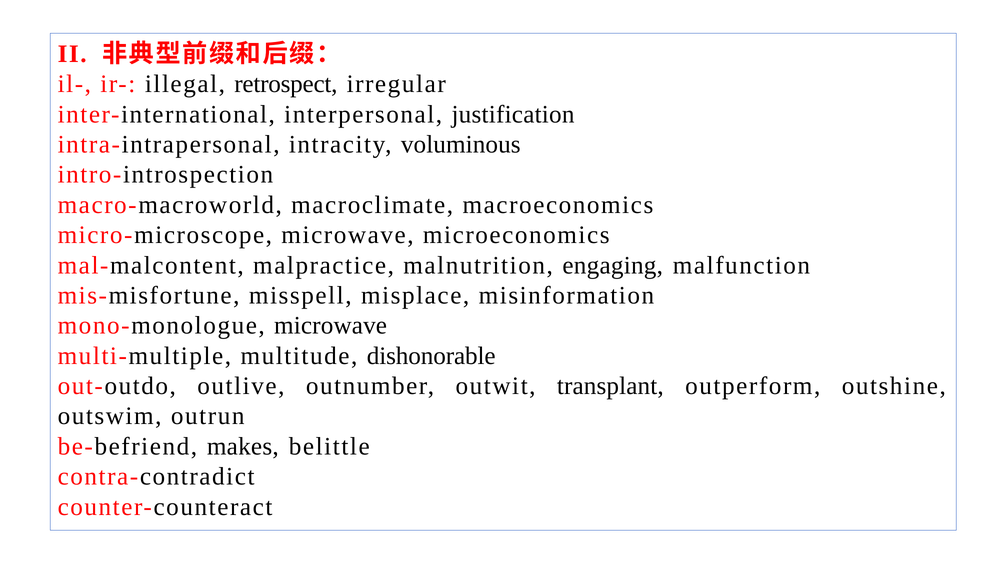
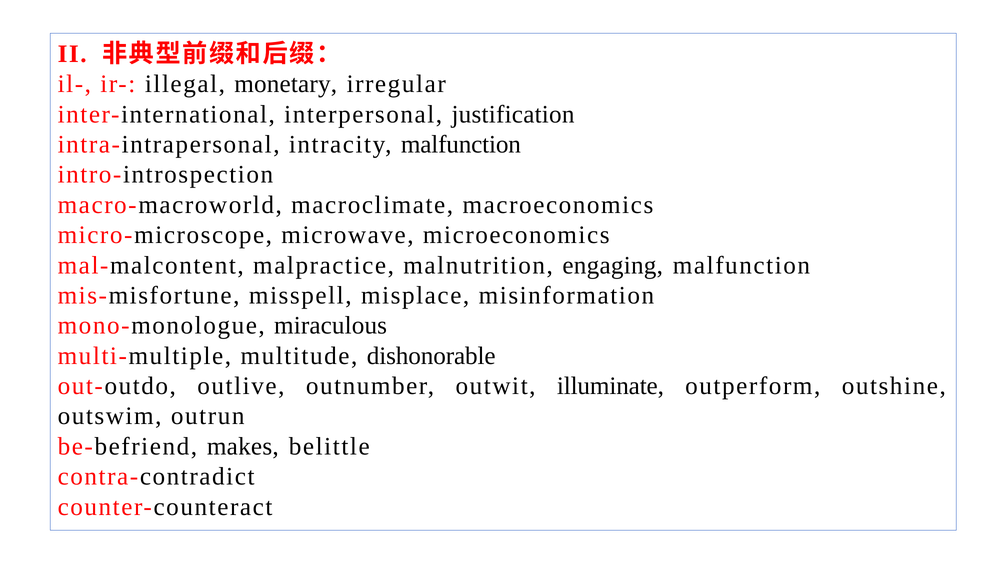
retrospect: retrospect -> monetary (286, 84)
intracity voluminous: voluminous -> malfunction (461, 145)
mono-monologue microwave: microwave -> miraculous (331, 326)
transplant: transplant -> illuminate (610, 386)
